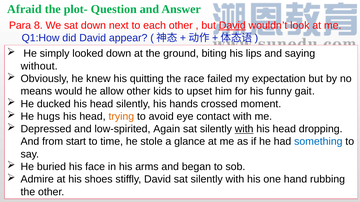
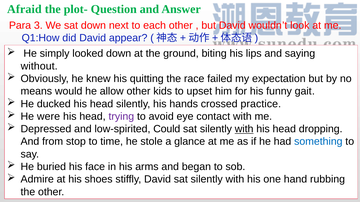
8: 8 -> 3 (38, 25)
David underline: present -> none (232, 25)
moment: moment -> practice (261, 104)
hugs: hugs -> were (48, 117)
trying colour: orange -> purple (121, 117)
Again: Again -> Could (167, 129)
start: start -> stop (76, 142)
